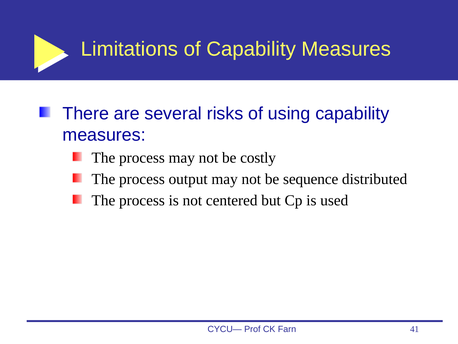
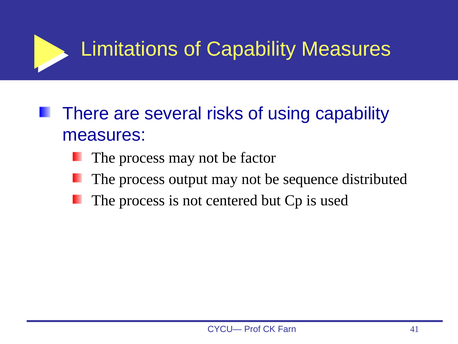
costly: costly -> factor (258, 158)
